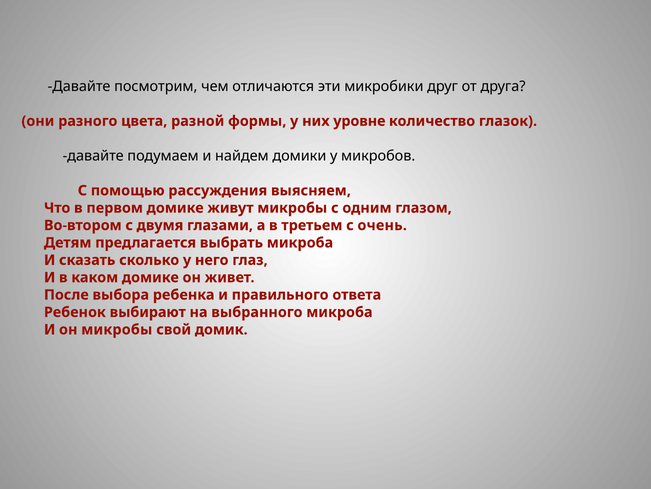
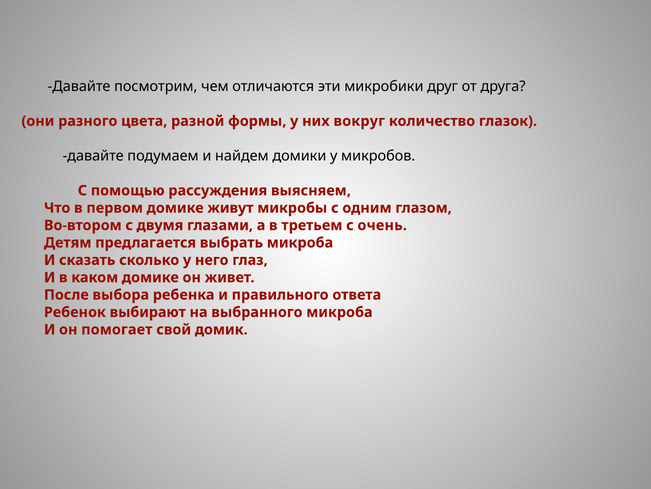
уровне: уровне -> вокруг (359, 121)
он микробы: микробы -> помогает (117, 329)
